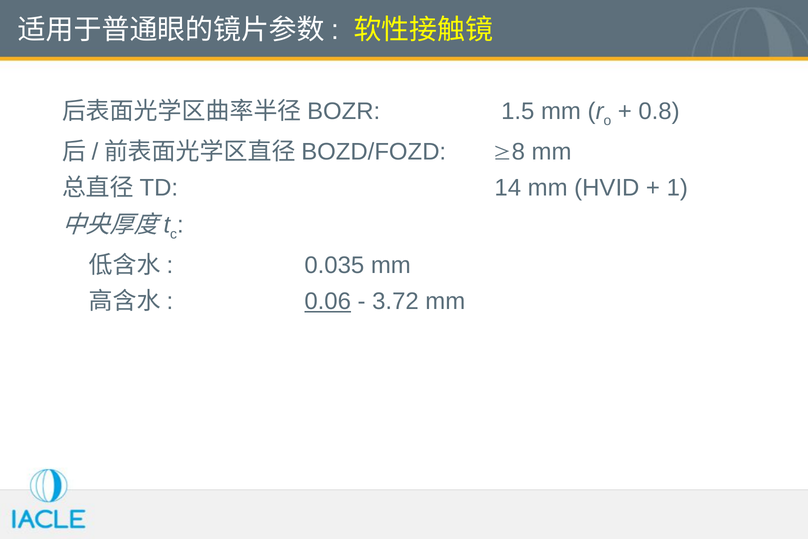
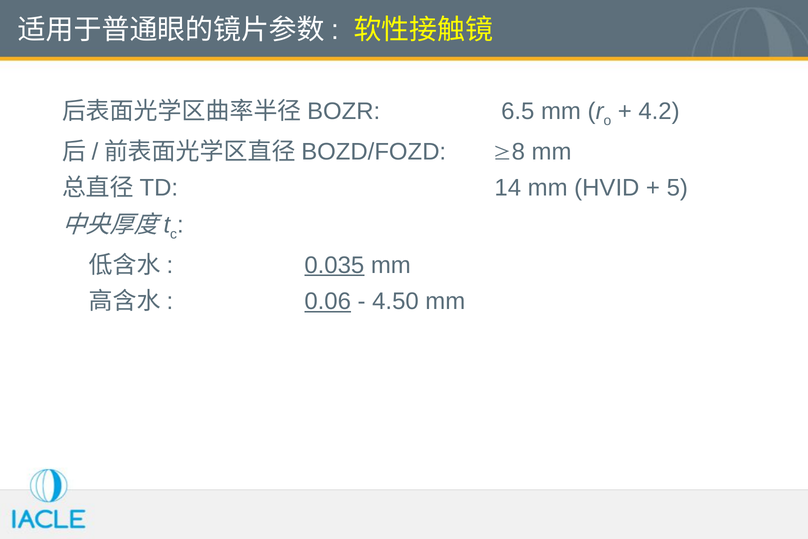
1.5: 1.5 -> 6.5 (518, 111)
0.8: 0.8 -> 4.2 (659, 111)
1: 1 -> 5 (677, 188)
0.035 underline: none -> present (334, 265)
3.72: 3.72 -> 4.50 (395, 301)
